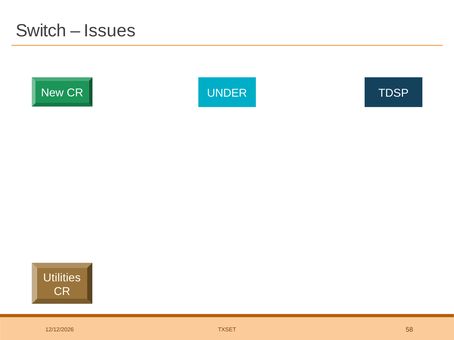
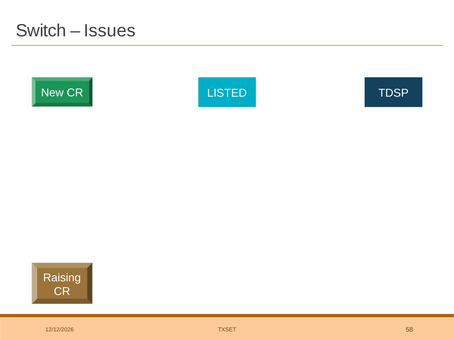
UNDER: UNDER -> LISTED (227, 93)
Utilities: Utilities -> Raising (62, 278)
